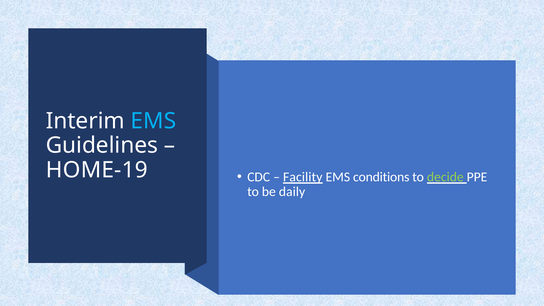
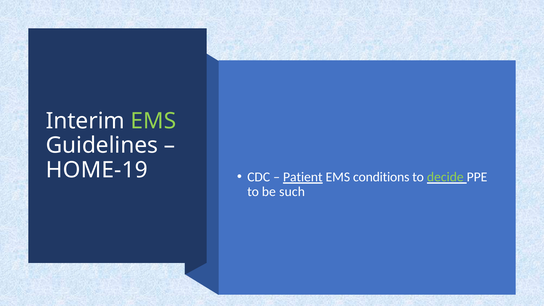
EMS colour: light blue -> light green (153, 121)
Facility: Facility -> Patient (303, 177)
daily: daily -> such (292, 192)
